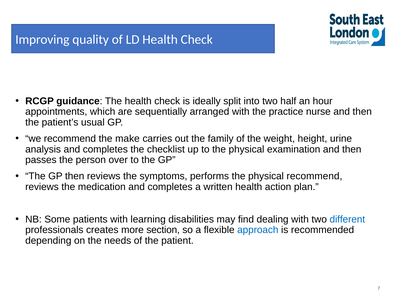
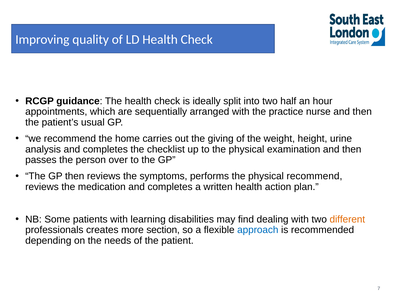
make: make -> home (127, 138)
family: family -> giving (221, 138)
different colour: blue -> orange (347, 219)
